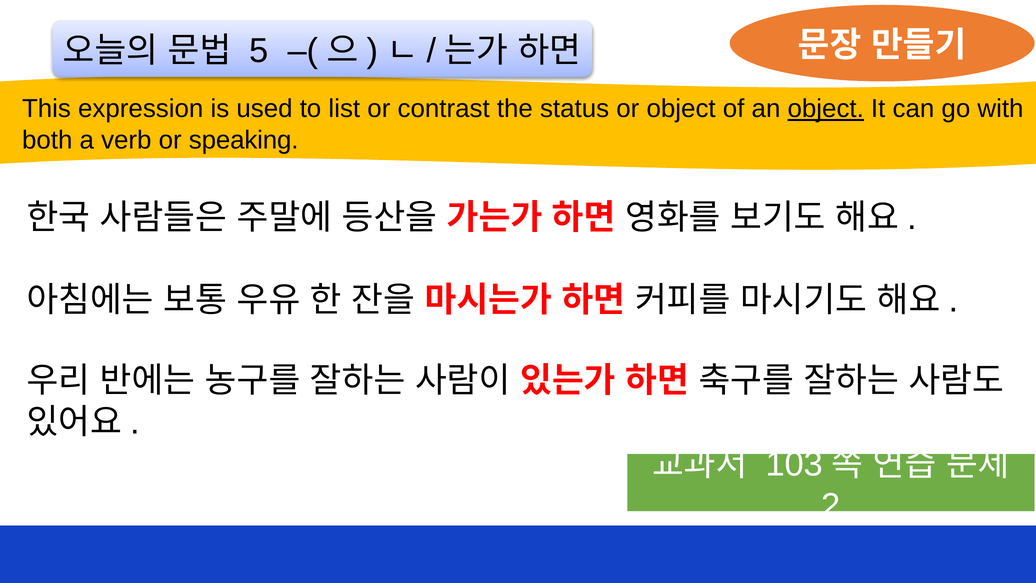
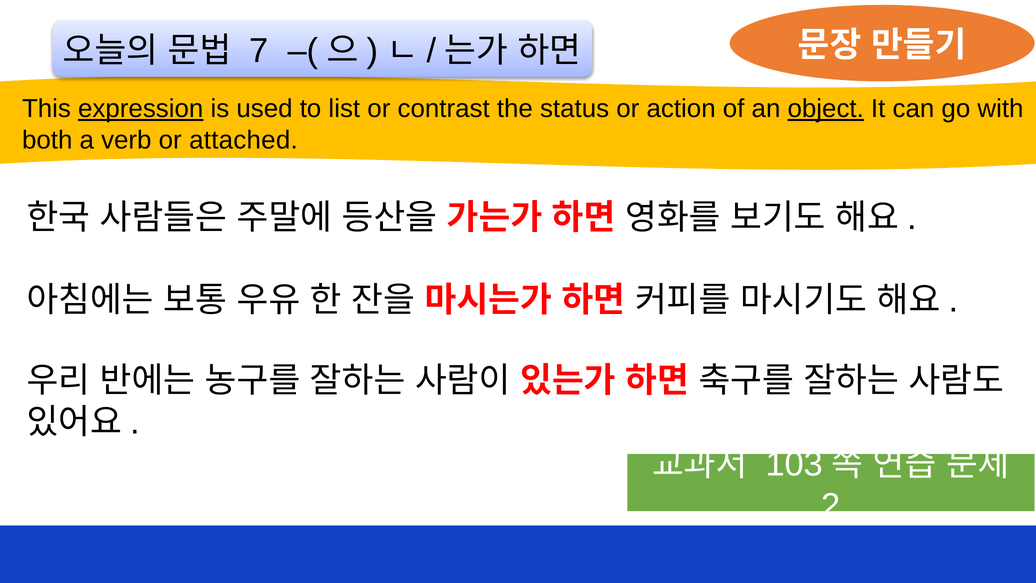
5: 5 -> 7 (259, 51)
expression underline: none -> present (141, 109)
or object: object -> action (681, 109)
speaking: speaking -> attached (243, 140)
